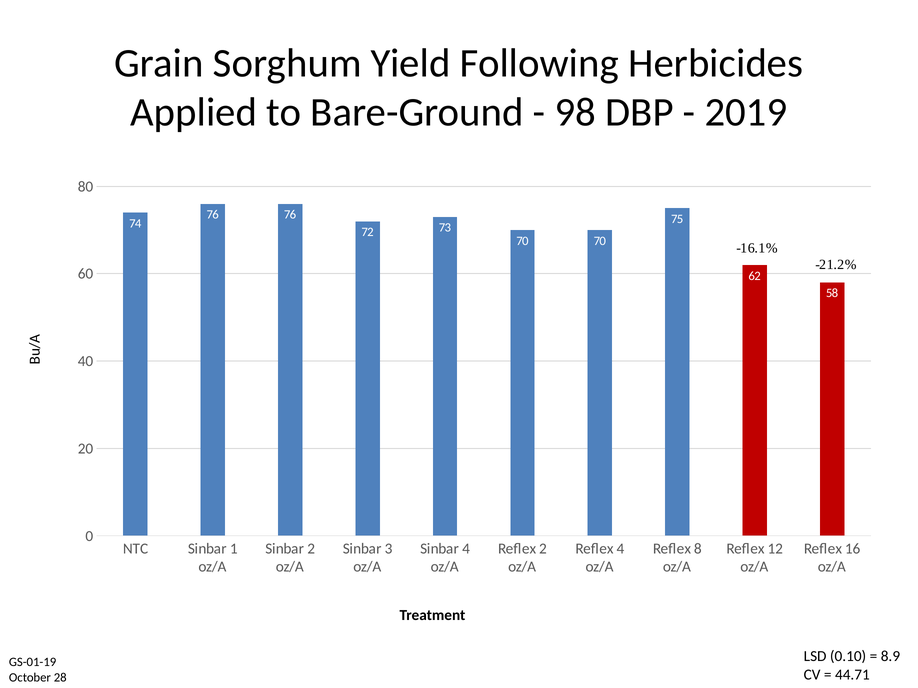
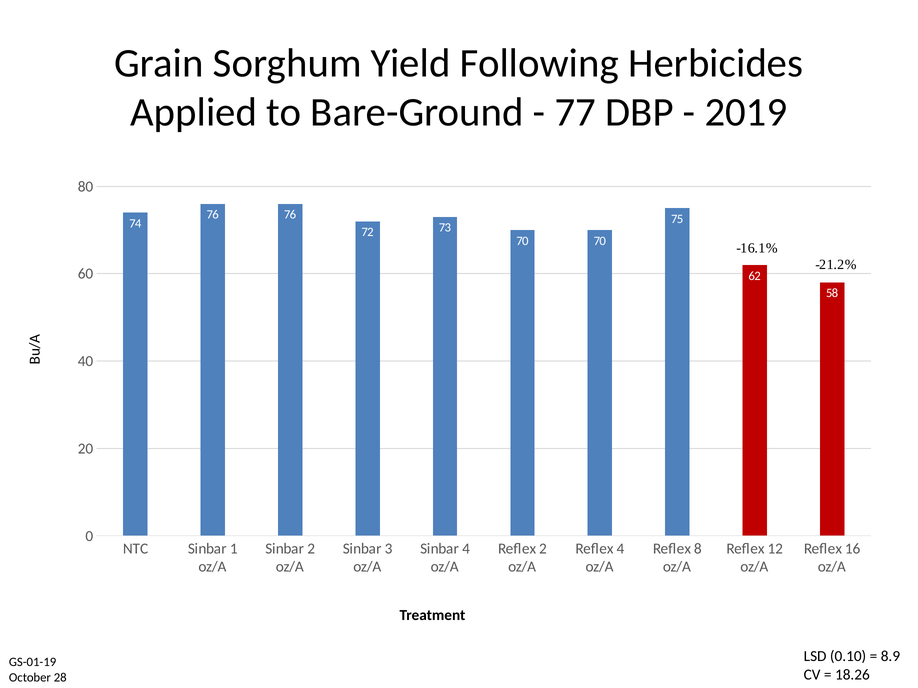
98: 98 -> 77 (575, 112)
44.71: 44.71 -> 18.26 (852, 675)
